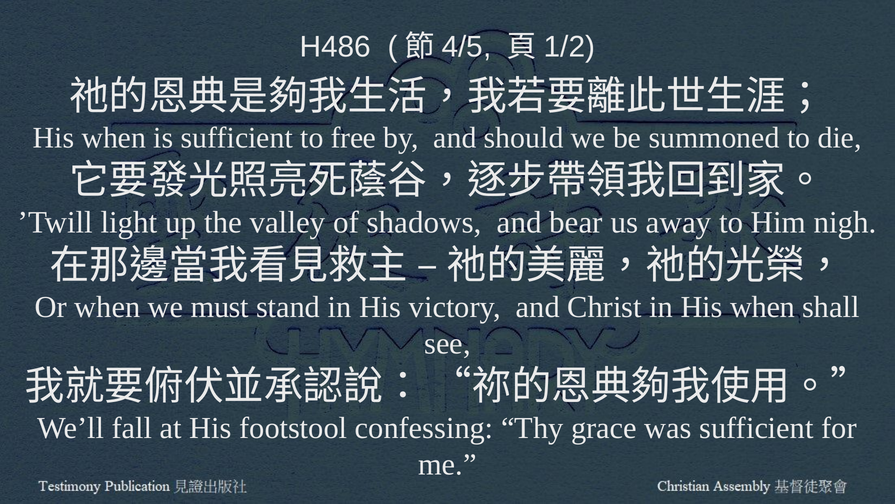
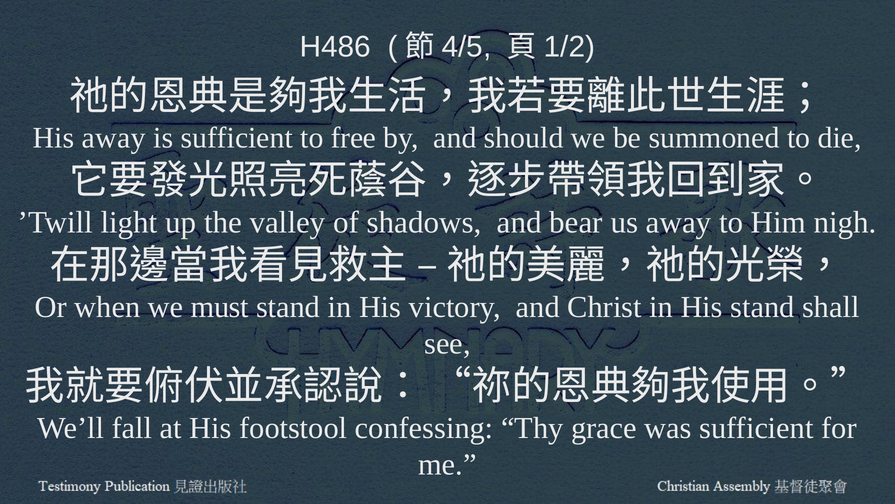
when: when -> away (114, 138)
in His when: when -> stand (762, 307)
